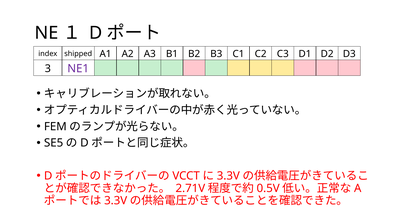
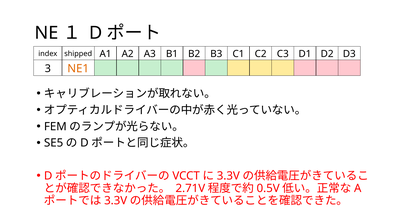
NE1 colour: purple -> orange (78, 69)
